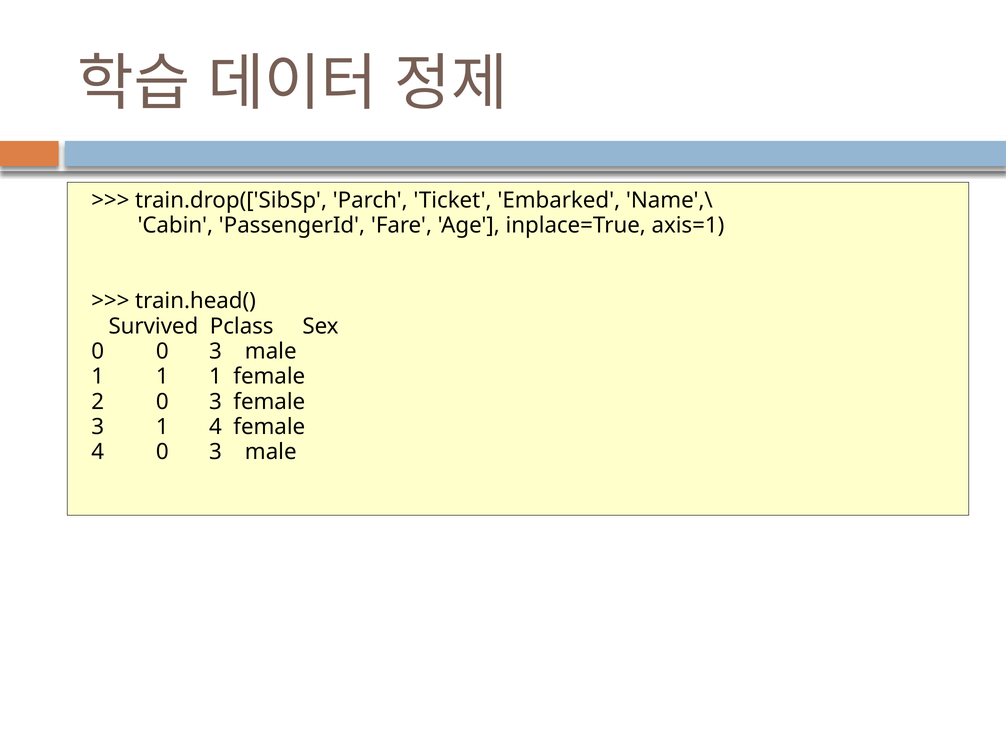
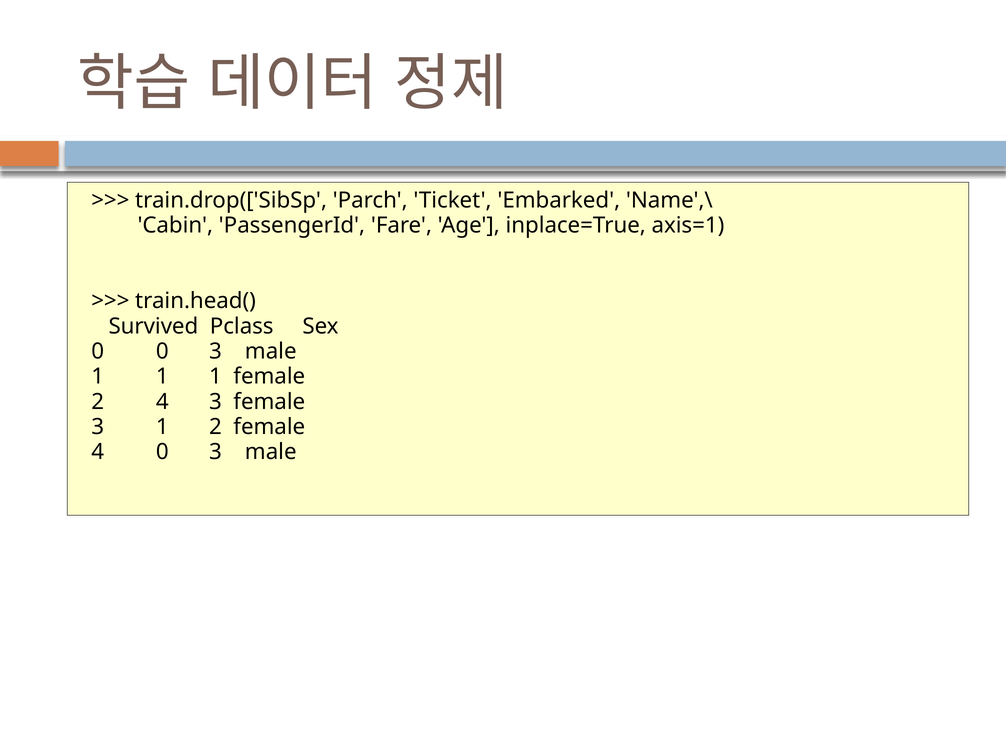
2 0: 0 -> 4 (162, 401)
1 4: 4 -> 2 (215, 427)
